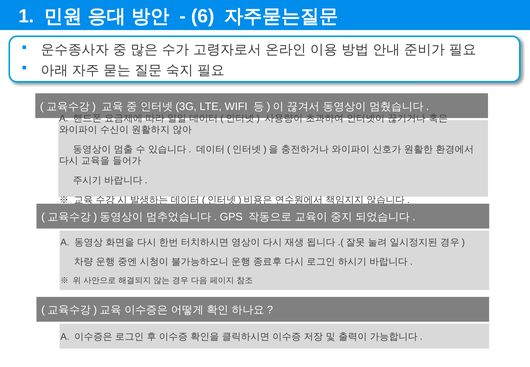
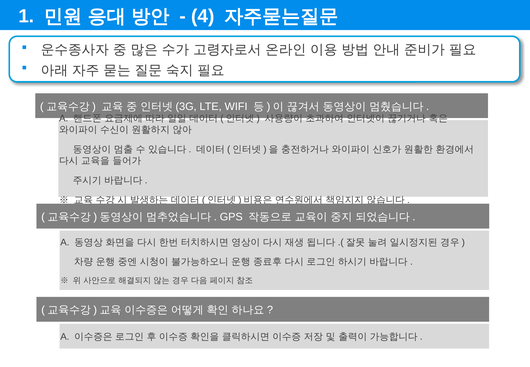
6: 6 -> 4 (203, 16)
